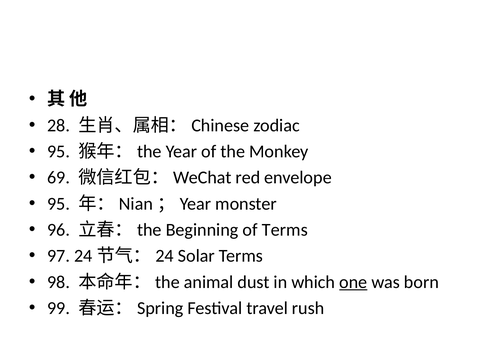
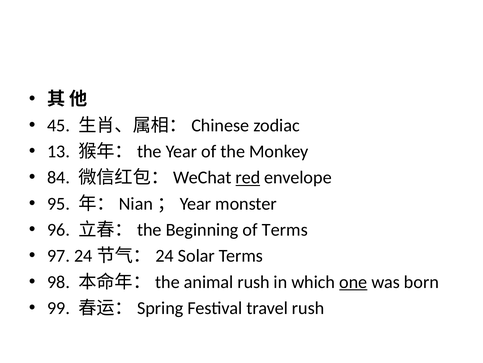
28: 28 -> 45 (59, 125)
95: 95 -> 13 (59, 151)
69: 69 -> 84 (59, 177)
red underline: none -> present (248, 177)
animal dust: dust -> rush (254, 281)
